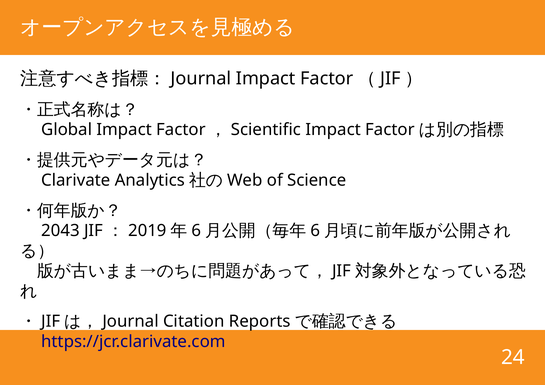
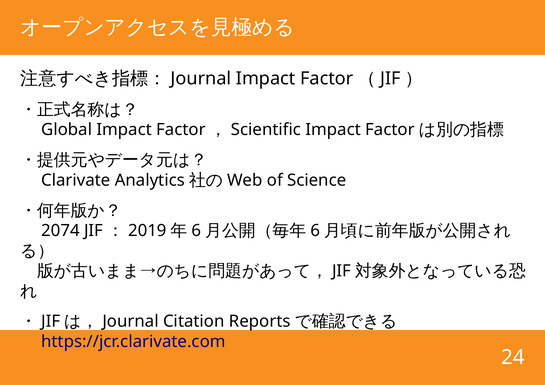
2043: 2043 -> 2074 (60, 231)
